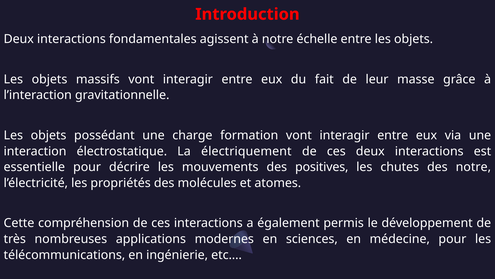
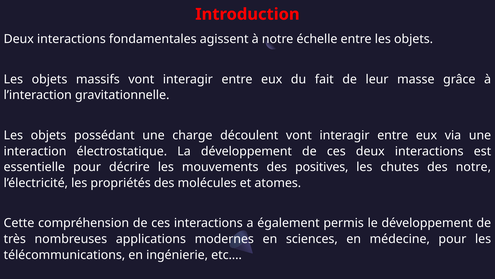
formation: formation -> découlent (249, 135)
La électriquement: électriquement -> développement (246, 151)
